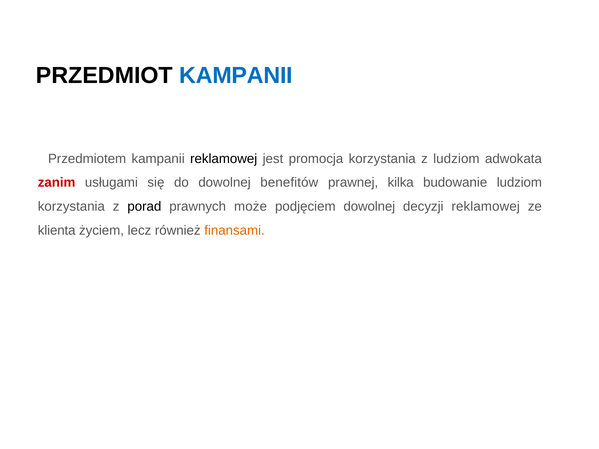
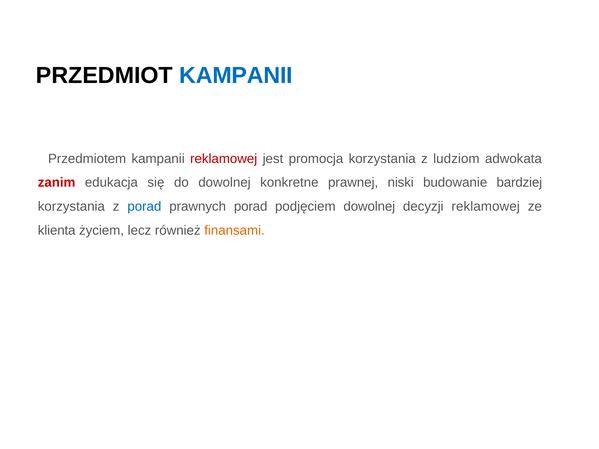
reklamowej colour: black -> red (224, 159)
usługami: usługami -> edukacja (111, 183)
benefitów: benefitów -> konkretne (289, 183)
kilka: kilka -> niski (401, 183)
budowanie ludziom: ludziom -> bardziej (519, 183)
porad colour: black -> blue (144, 207)
prawnych może: może -> porad (251, 207)
